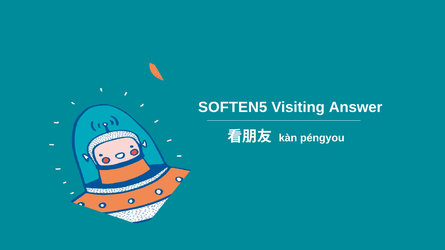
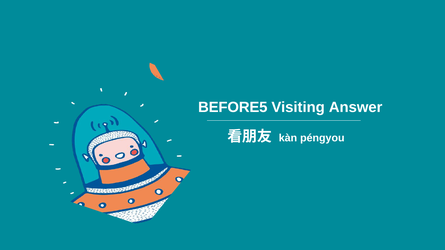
SOFTEN5: SOFTEN5 -> BEFORE5 (233, 107)
